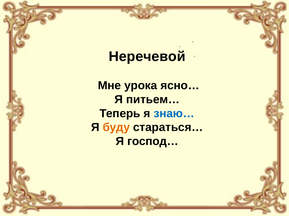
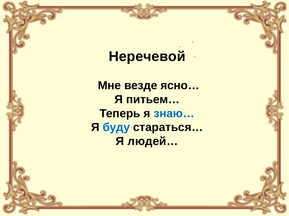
урока: урока -> везде (141, 86)
буду colour: orange -> blue (116, 128)
господ…: господ… -> людей… (153, 142)
